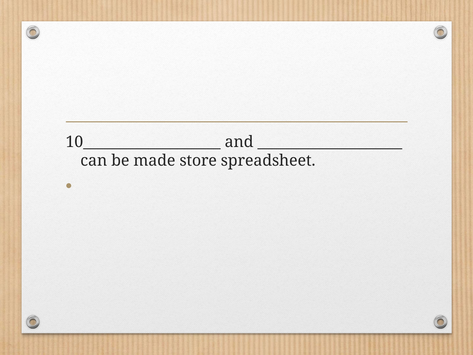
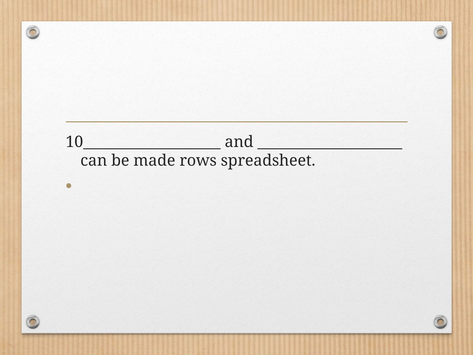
store: store -> rows (198, 161)
